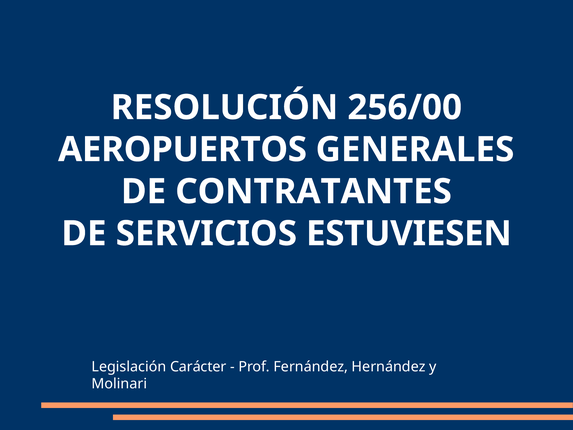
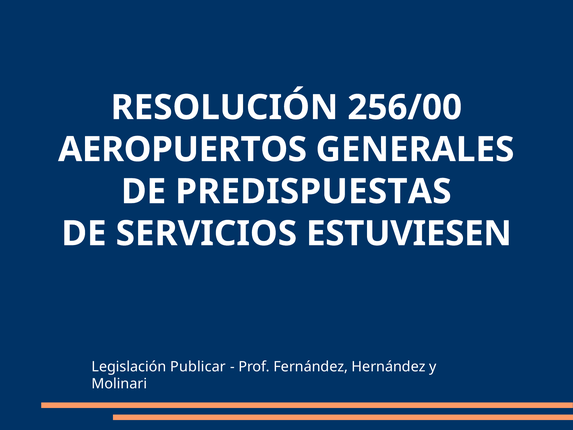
CONTRATANTES: CONTRATANTES -> PREDISPUESTAS (313, 191)
Carácter: Carácter -> Publicar (198, 366)
